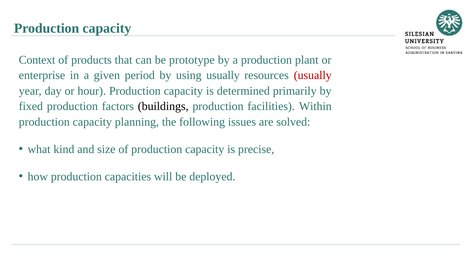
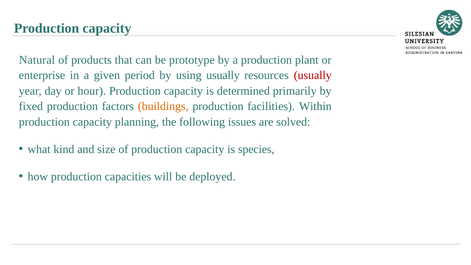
Context: Context -> Natural (37, 60)
buildings colour: black -> orange (163, 106)
precise: precise -> species (256, 149)
